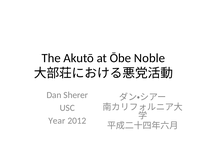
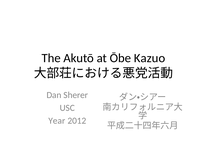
Noble: Noble -> Kazuo (150, 58)
